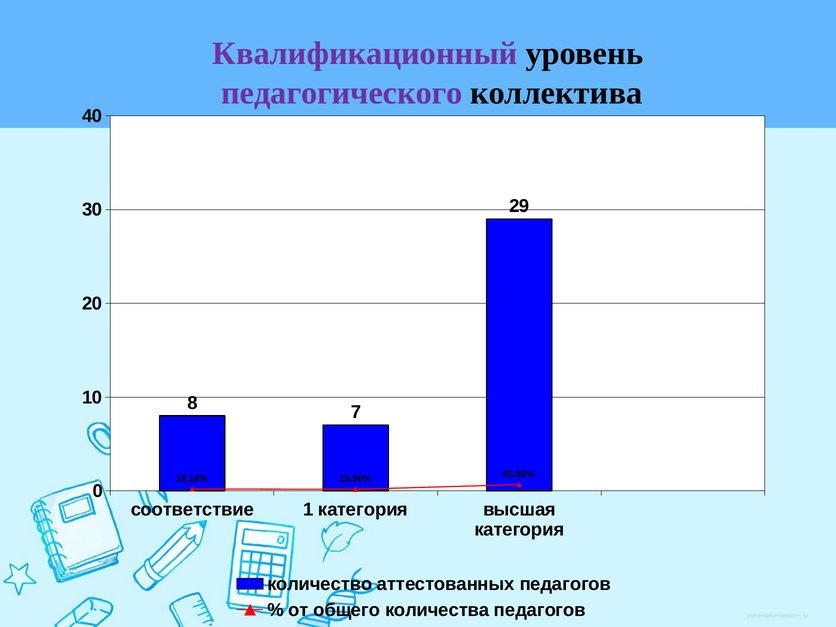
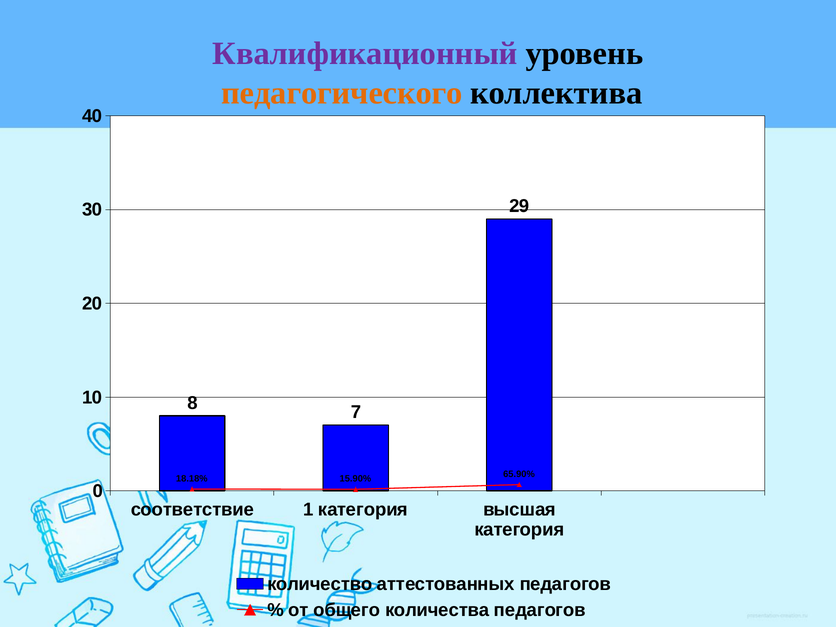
педагогического colour: purple -> orange (342, 93)
